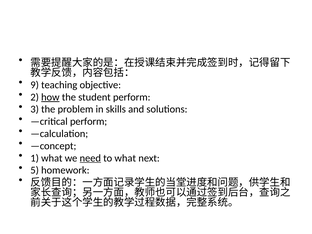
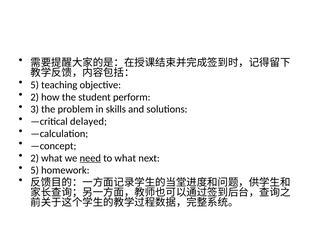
9: 9 -> 5 (35, 85)
how underline: present -> none (50, 97)
—critical perform: perform -> delayed (88, 121)
1: 1 -> 2 (35, 158)
